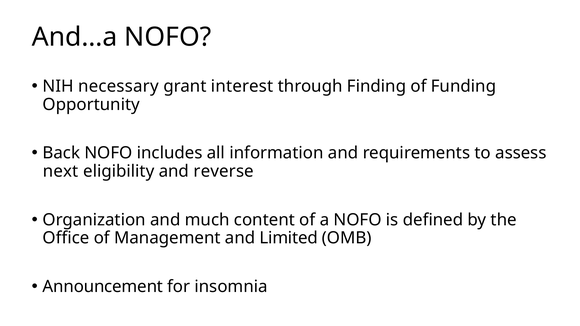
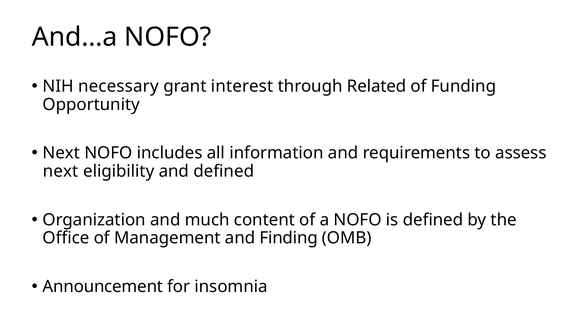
Finding: Finding -> Related (377, 86)
Back: Back -> Next (61, 153)
and reverse: reverse -> defined (224, 171)
Limited: Limited -> Finding (289, 238)
